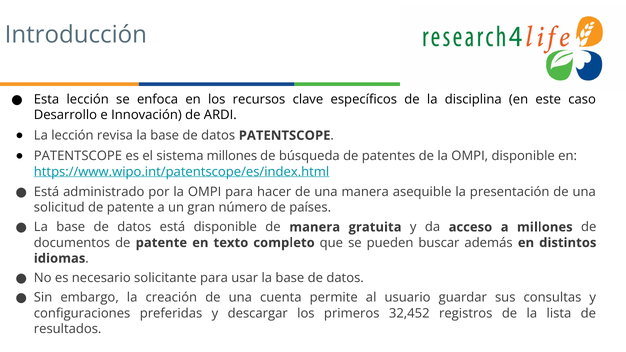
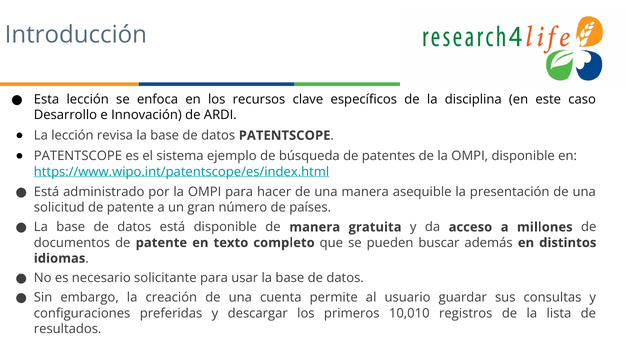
sistema millones: millones -> ejemplo (232, 156)
32,452: 32,452 -> 10,010 (409, 313)
